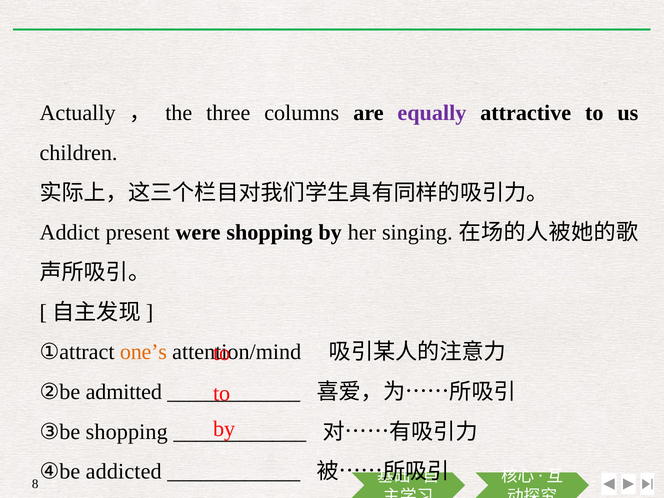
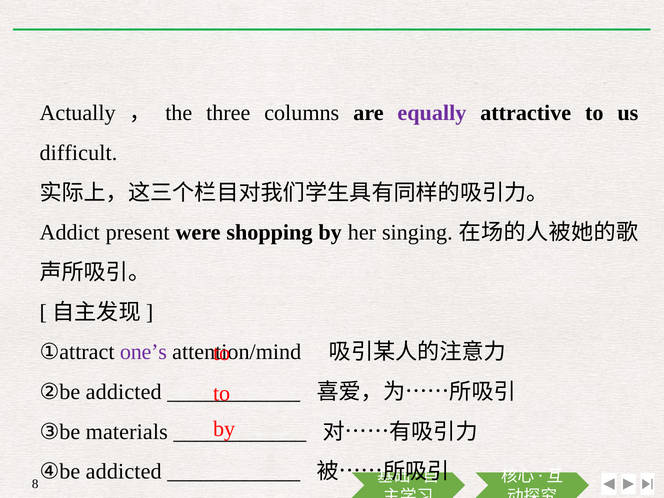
children: children -> difficult (78, 153)
one’s colour: orange -> purple (143, 352)
②be admitted: admitted -> addicted (124, 392)
③be shopping: shopping -> materials (127, 432)
